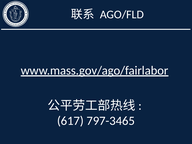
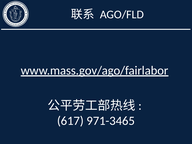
797-3465: 797-3465 -> 971-3465 (111, 121)
